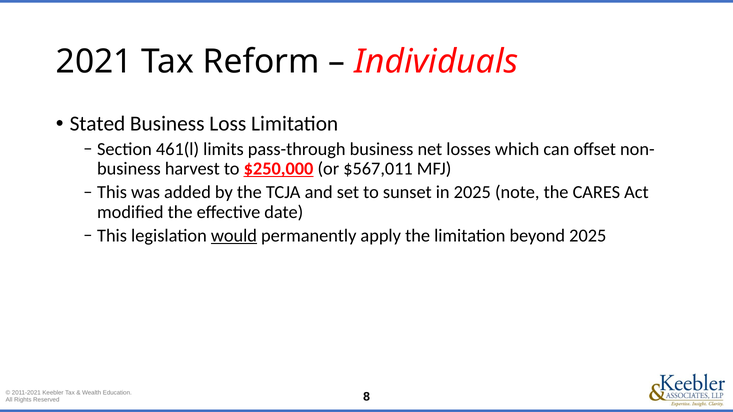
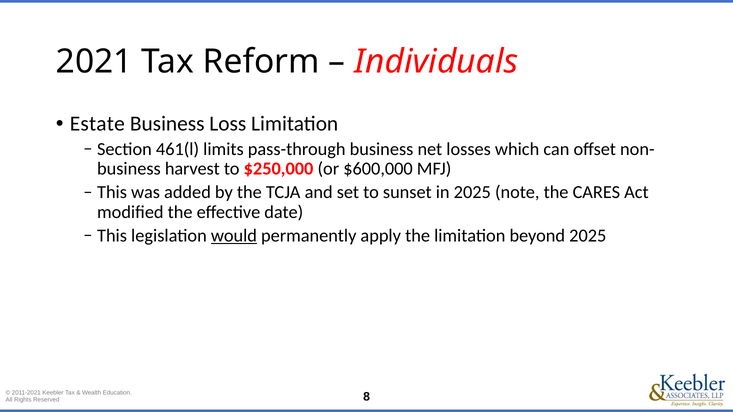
Stated: Stated -> Estate (97, 124)
$250,000 underline: present -> none (279, 169)
$567,011: $567,011 -> $600,000 (378, 169)
